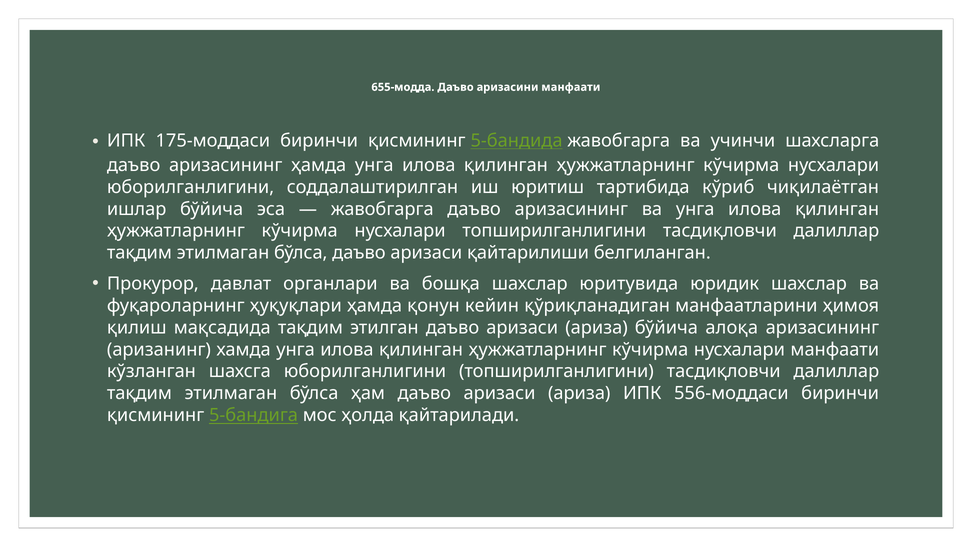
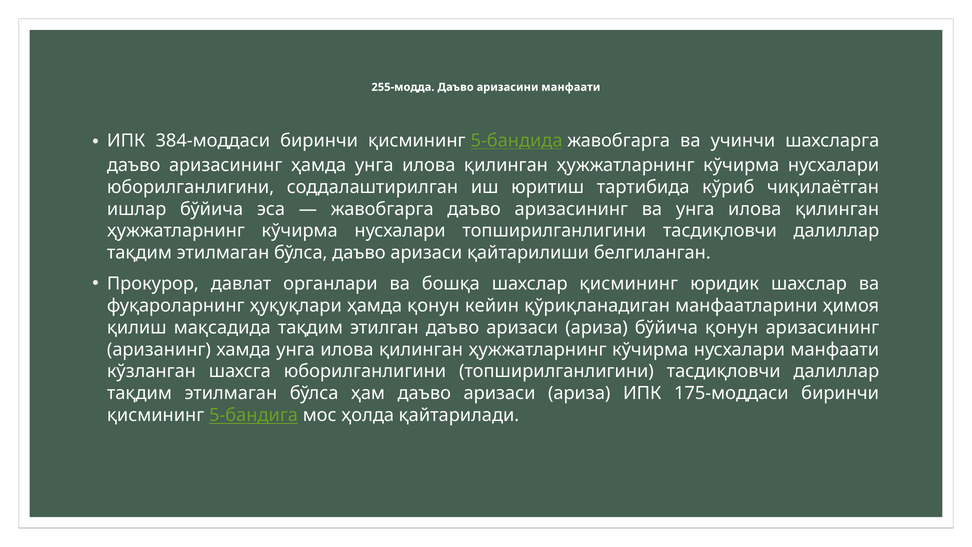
655-модда: 655-модда -> 255-модда (403, 87)
175-моддаси: 175-моддаси -> 384-моддаси (213, 140)
шахслар юритувида: юритувида -> қисмининг (629, 284)
бўйича алоқа: алоқа -> қонун (732, 327)
556-моддаси: 556-моддаси -> 175-моддаси (731, 393)
